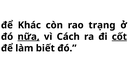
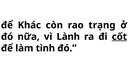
nữa underline: present -> none (29, 37)
Cách: Cách -> Lành (68, 37)
biết: biết -> tình (45, 48)
